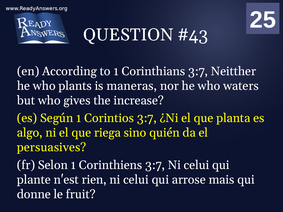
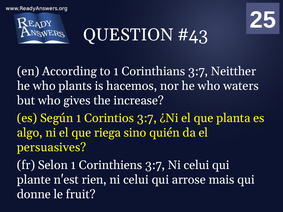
maneras: maneras -> hacemos (132, 86)
